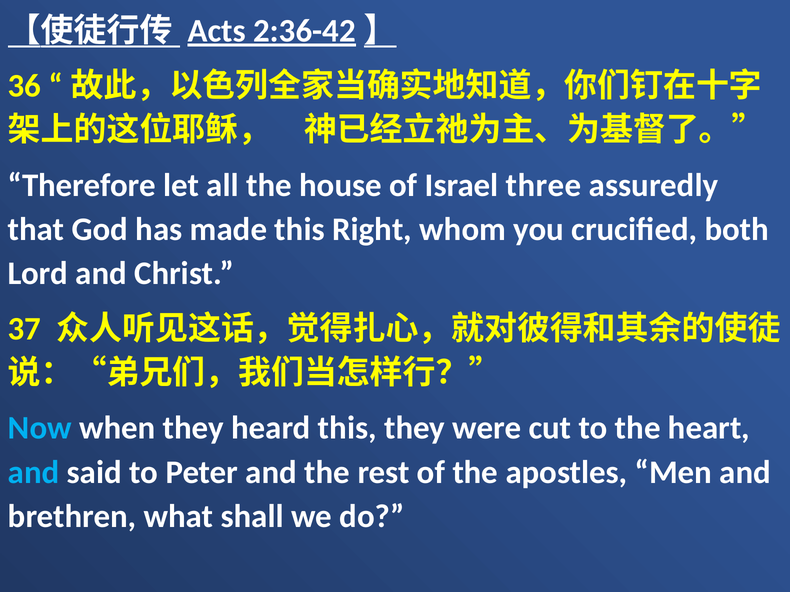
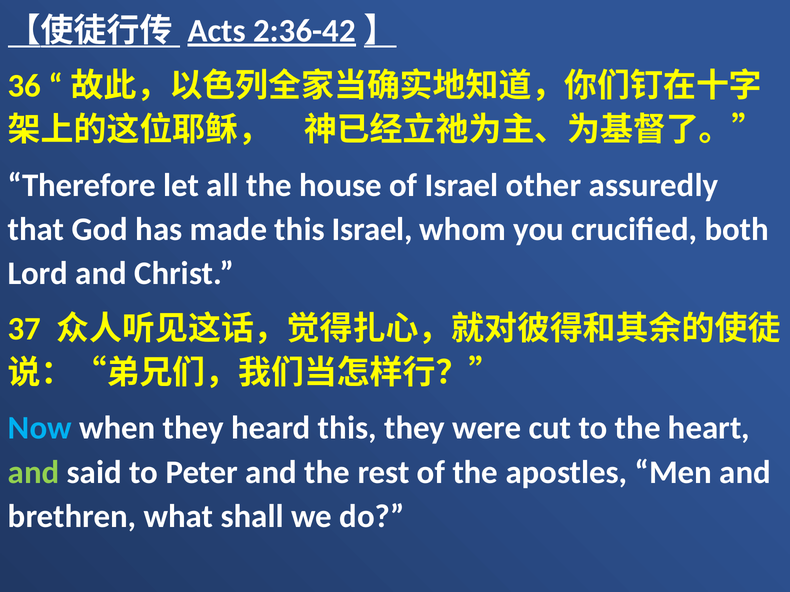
three: three -> other (544, 185)
this Right: Right -> Israel (372, 230)
and colour: light blue -> light green (34, 473)
